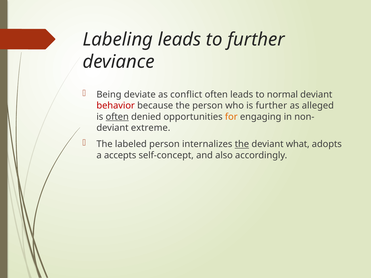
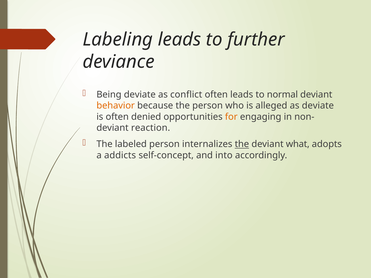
behavior colour: red -> orange (116, 106)
is further: further -> alleged (271, 106)
as alleged: alleged -> deviate (318, 106)
often underline: present -> none (117, 117)
extreme: extreme -> reaction (151, 128)
accepts: accepts -> addicts (120, 155)
also: also -> into (224, 155)
